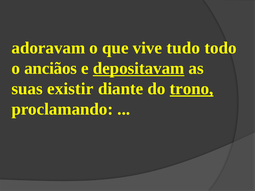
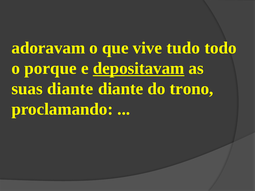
anciãos: anciãos -> porque (50, 68)
suas existir: existir -> diante (70, 89)
trono underline: present -> none (192, 89)
